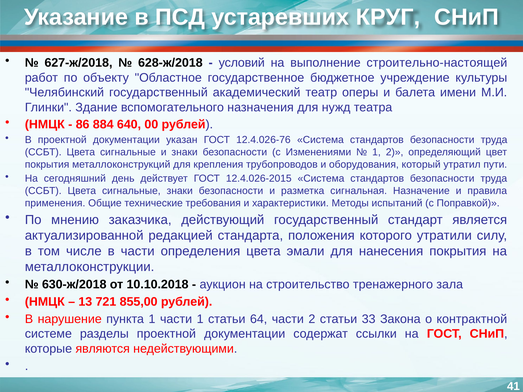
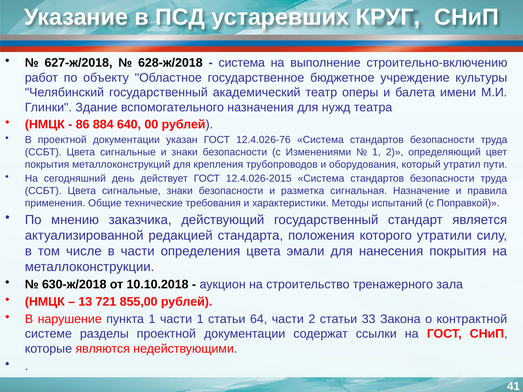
условий: условий -> система (242, 63)
строительно-настоящей: строительно-настоящей -> строительно-включению (437, 63)
